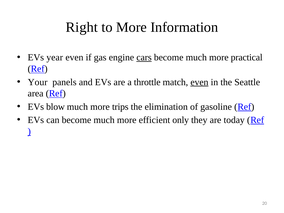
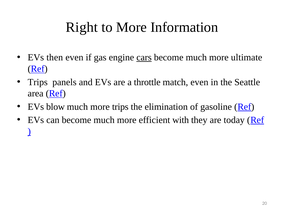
year: year -> then (55, 57)
practical: practical -> ultimate (247, 57)
Your: Your -> Trips (38, 82)
even underline: present -> none (199, 82)
only: only -> with (181, 120)
